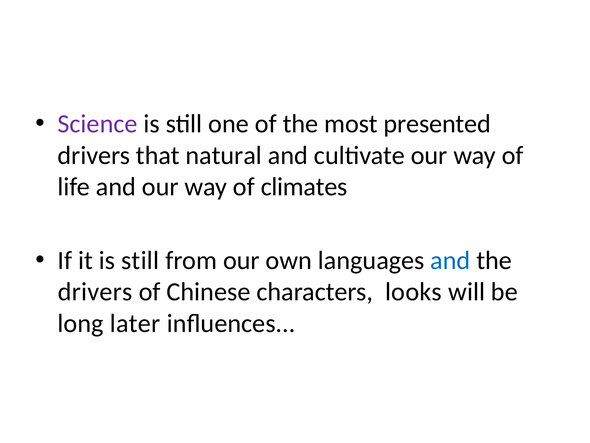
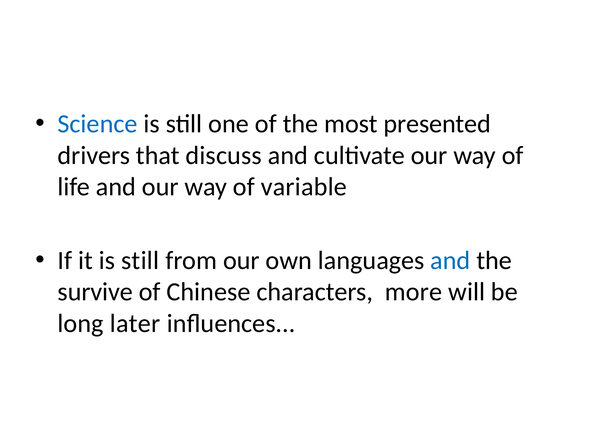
Science colour: purple -> blue (98, 124)
natural: natural -> discuss (224, 155)
climates: climates -> variable (304, 187)
drivers: drivers -> survive (95, 292)
looks: looks -> more (414, 292)
